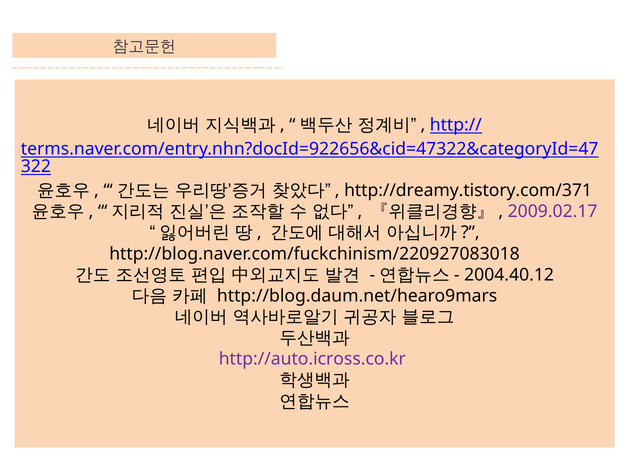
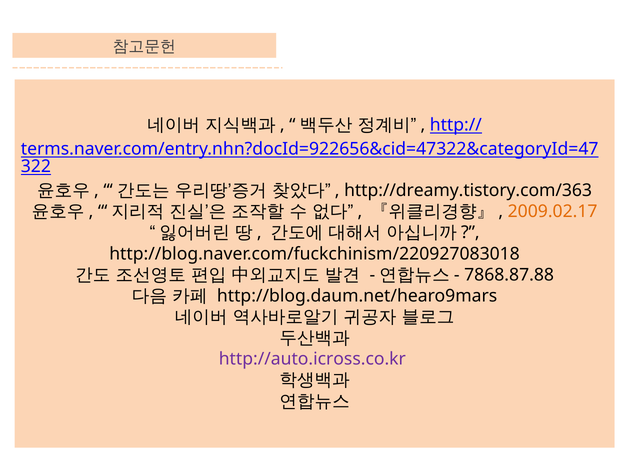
http://dreamy.tistory.com/371: http://dreamy.tistory.com/371 -> http://dreamy.tistory.com/363 (468, 190)
2009.02.17 colour: purple -> orange (553, 212)
2004.40.12: 2004.40.12 -> 7868.87.88 (509, 275)
